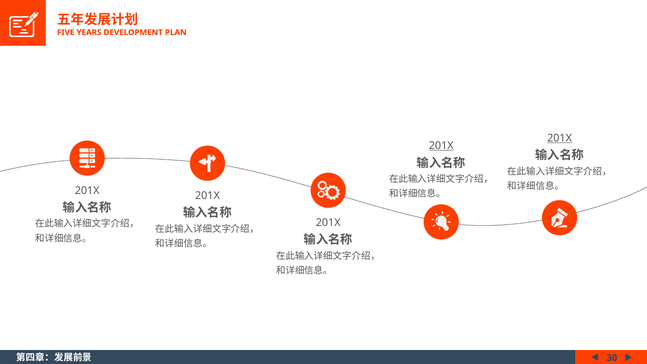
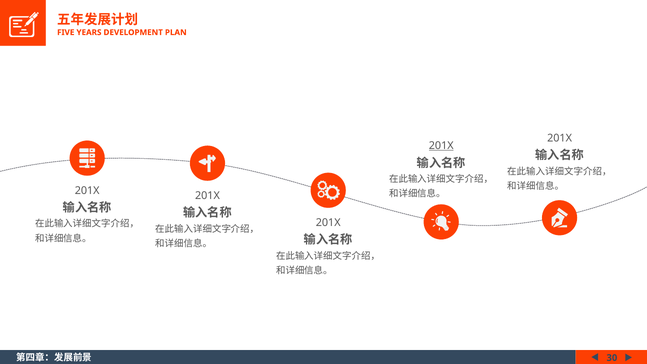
201X underline: present -> none (560, 138)
